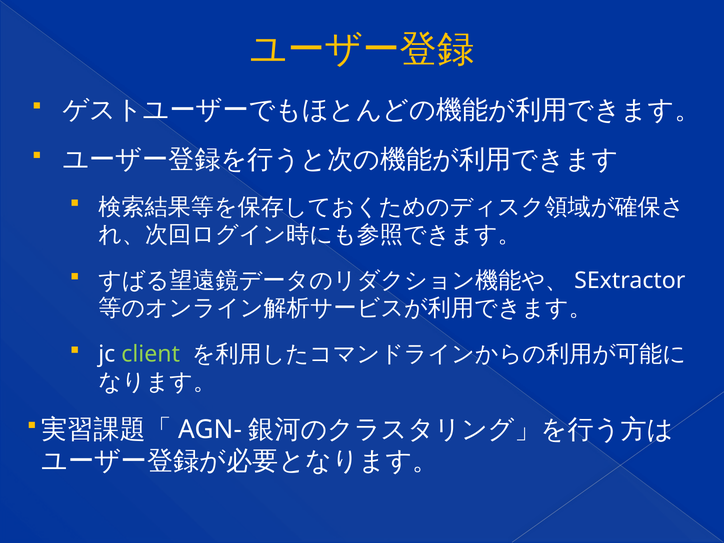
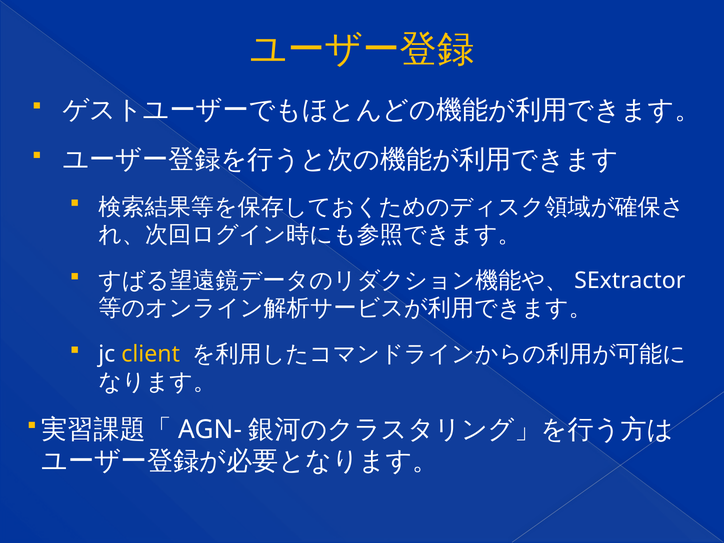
client colour: light green -> yellow (151, 354)
